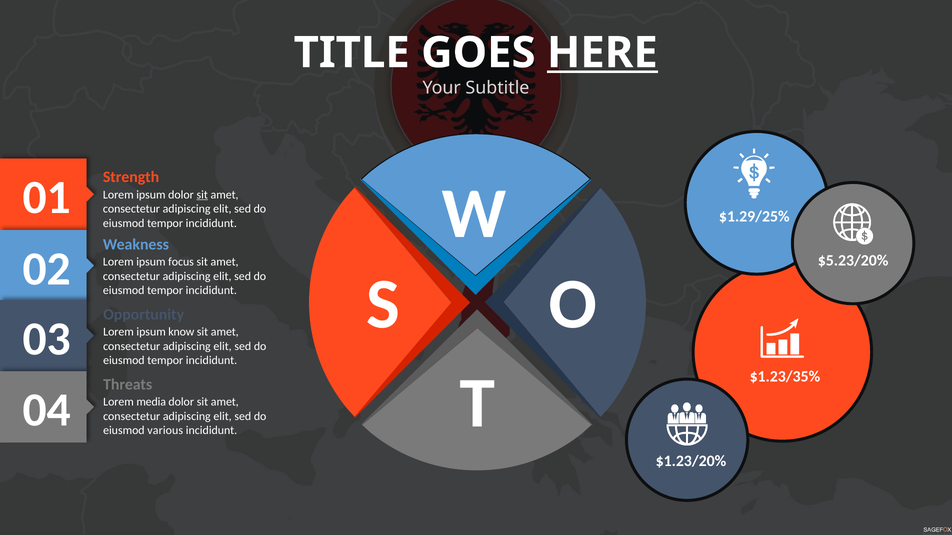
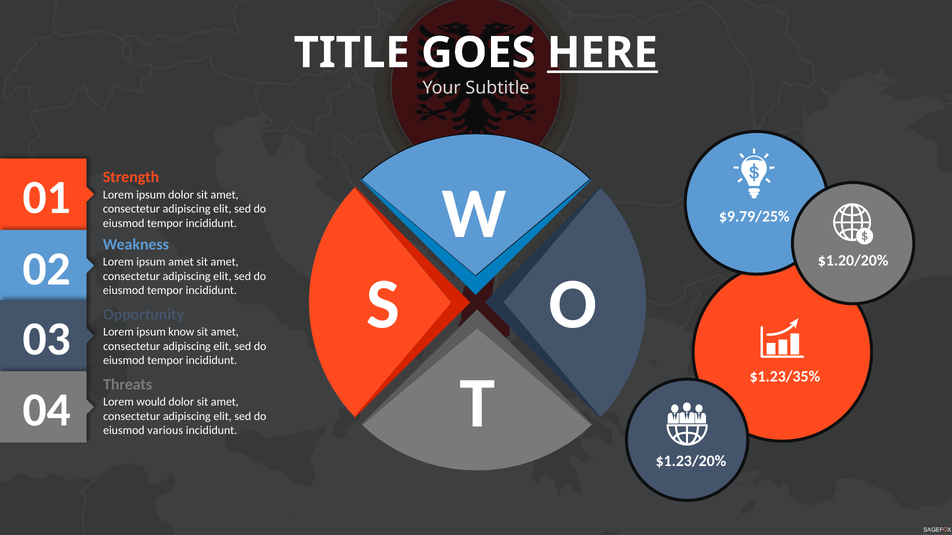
sit underline: present -> none (202, 195)
$1.29/25%: $1.29/25% -> $9.79/25% (754, 217)
$5.23/20%: $5.23/20% -> $1.20/20% (853, 261)
ipsum focus: focus -> amet (181, 262)
media: media -> would (151, 402)
